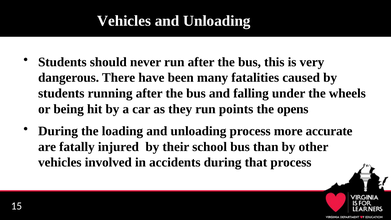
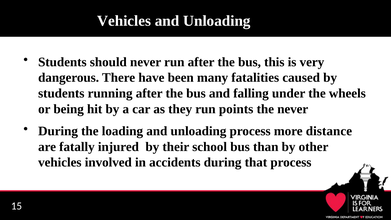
the opens: opens -> never (293, 109)
accurate: accurate -> distance (329, 131)
